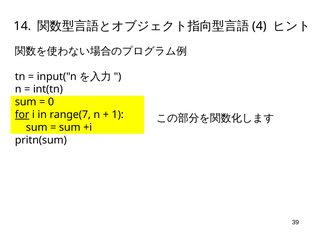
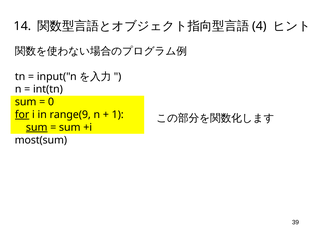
range(7: range(7 -> range(9 (70, 115)
sum underline: none -> present (37, 128)
pritn(sum: pritn(sum -> most(sum (41, 140)
